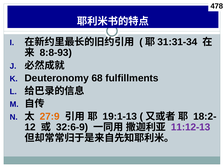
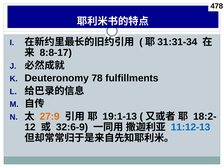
8:8-93: 8:8-93 -> 8:8-17 (56, 53)
68: 68 -> 78 (97, 78)
11:12-13 colour: purple -> blue (191, 127)
